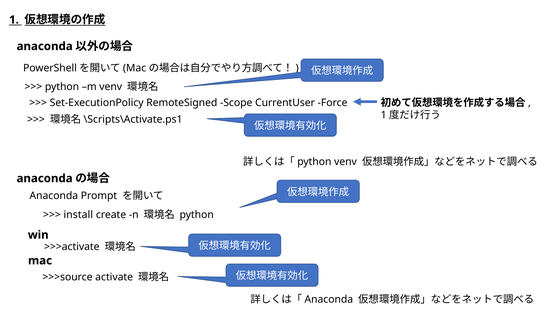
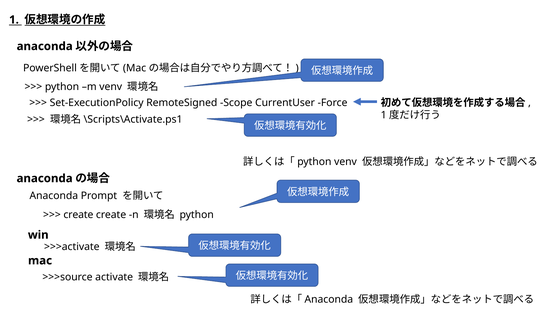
install: install -> create (78, 214)
